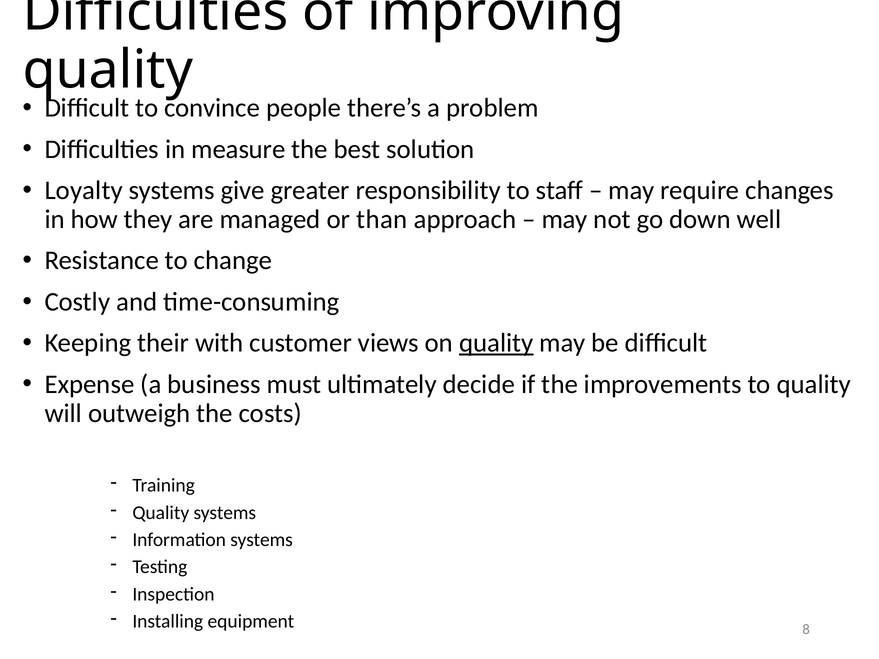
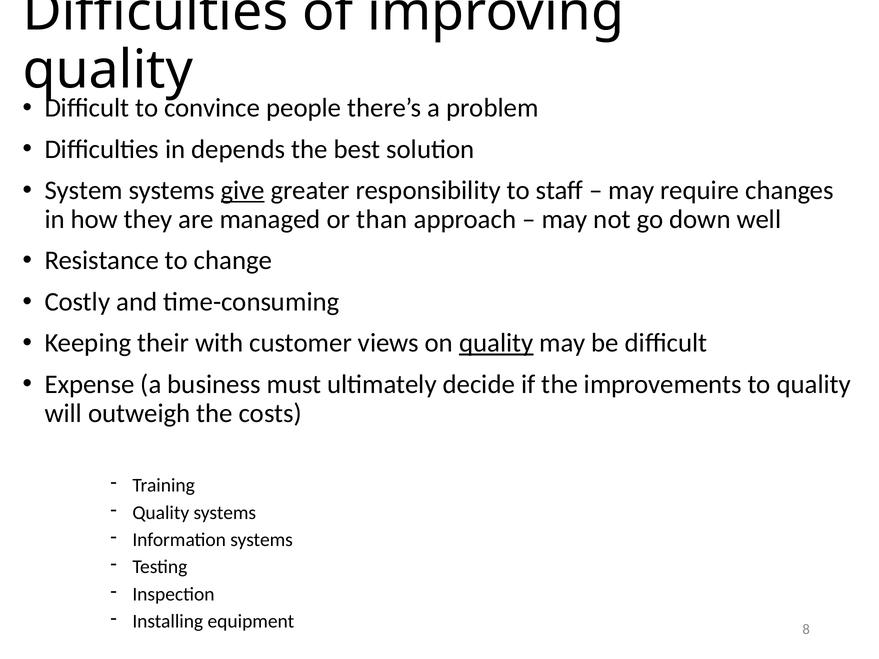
measure: measure -> depends (238, 149)
Loyalty: Loyalty -> System (84, 190)
give underline: none -> present (243, 190)
